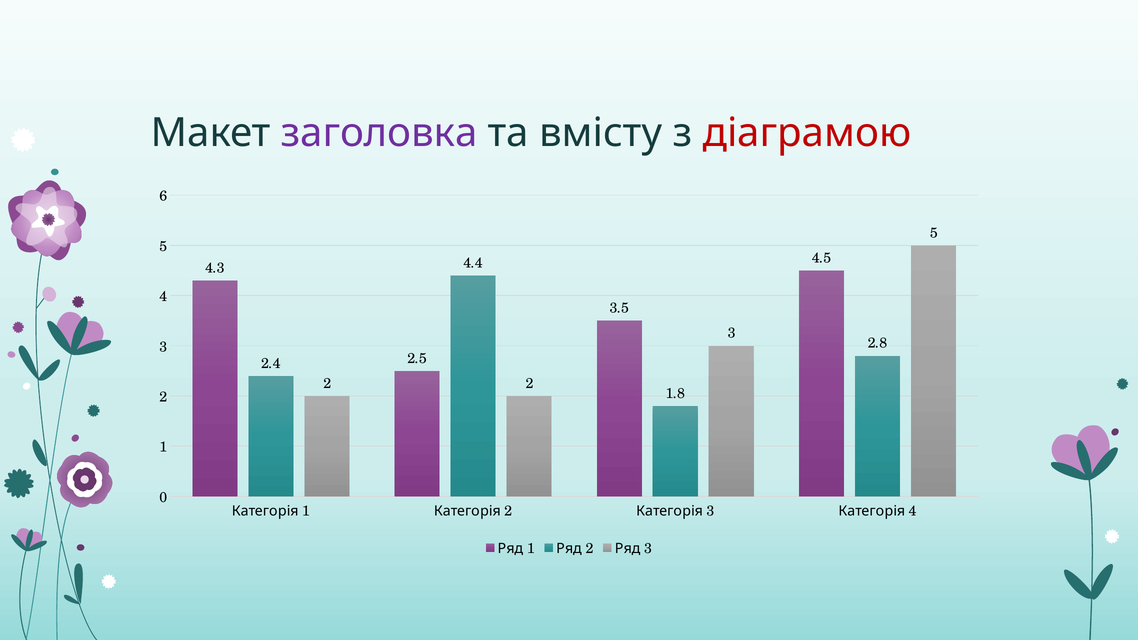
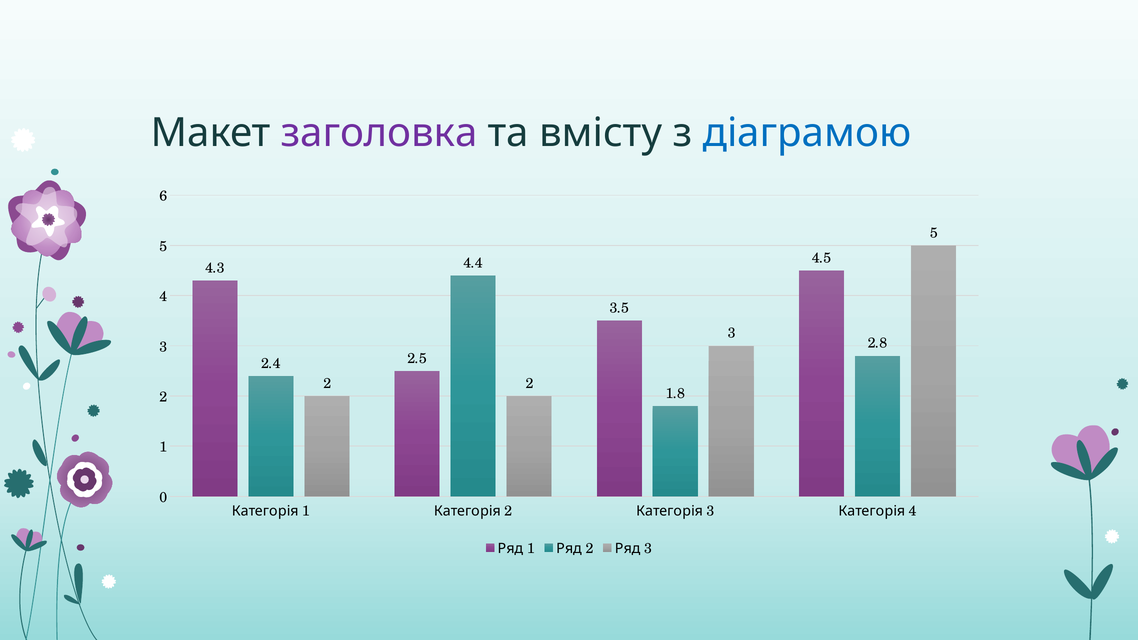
діаграмою colour: red -> blue (807, 133)
